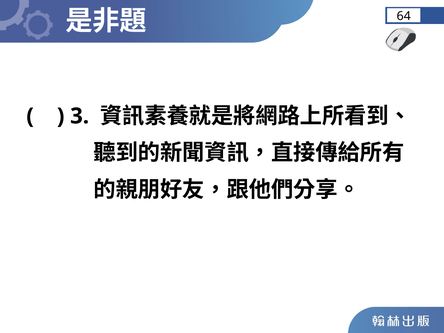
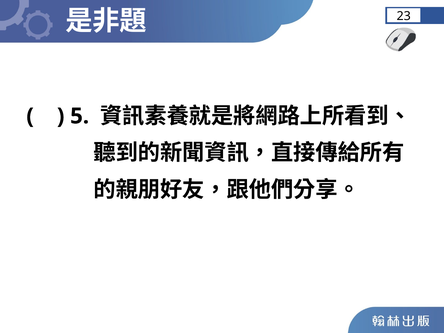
64: 64 -> 23 (404, 16)
3: 3 -> 5 (80, 116)
